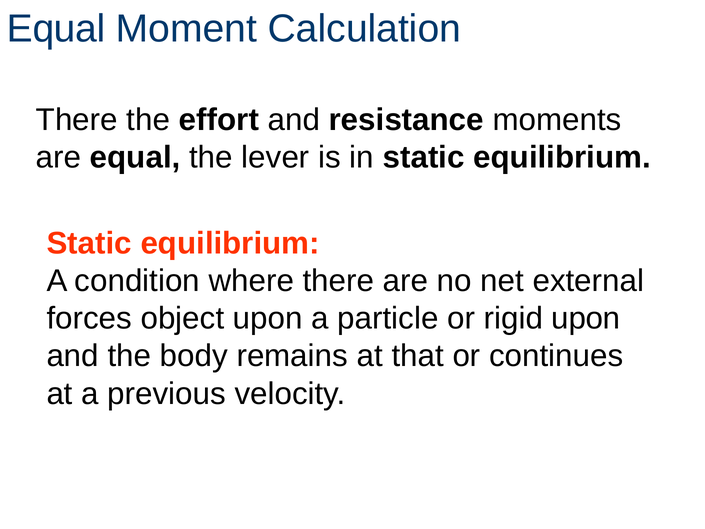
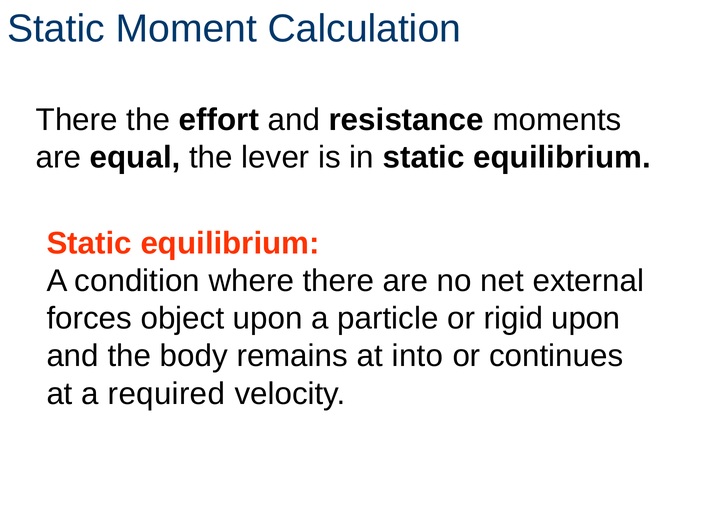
Equal: Equal -> Static (56, 29)
that: that -> into (417, 356)
previous: previous -> required (167, 393)
